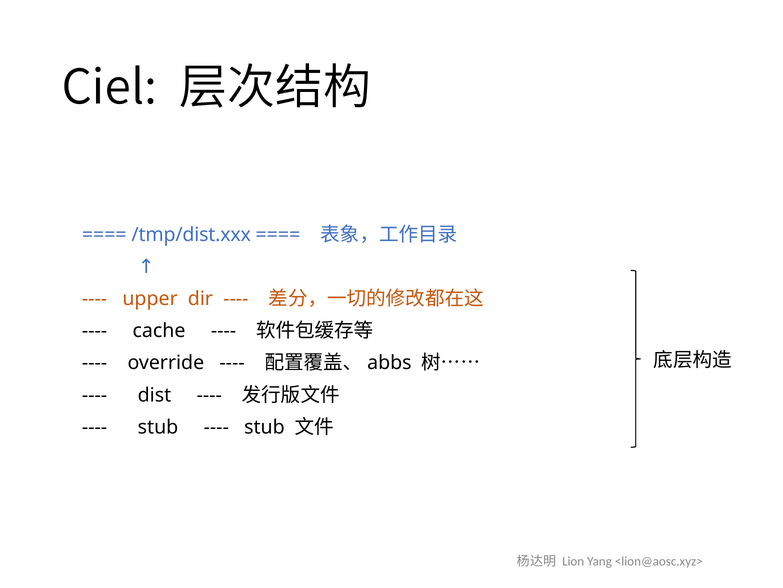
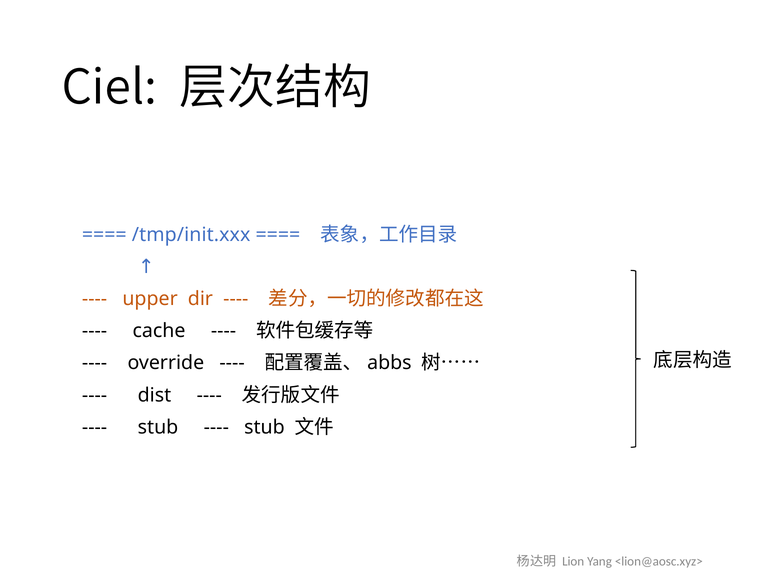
/tmp/dist.xxx: /tmp/dist.xxx -> /tmp/init.xxx (191, 234)
